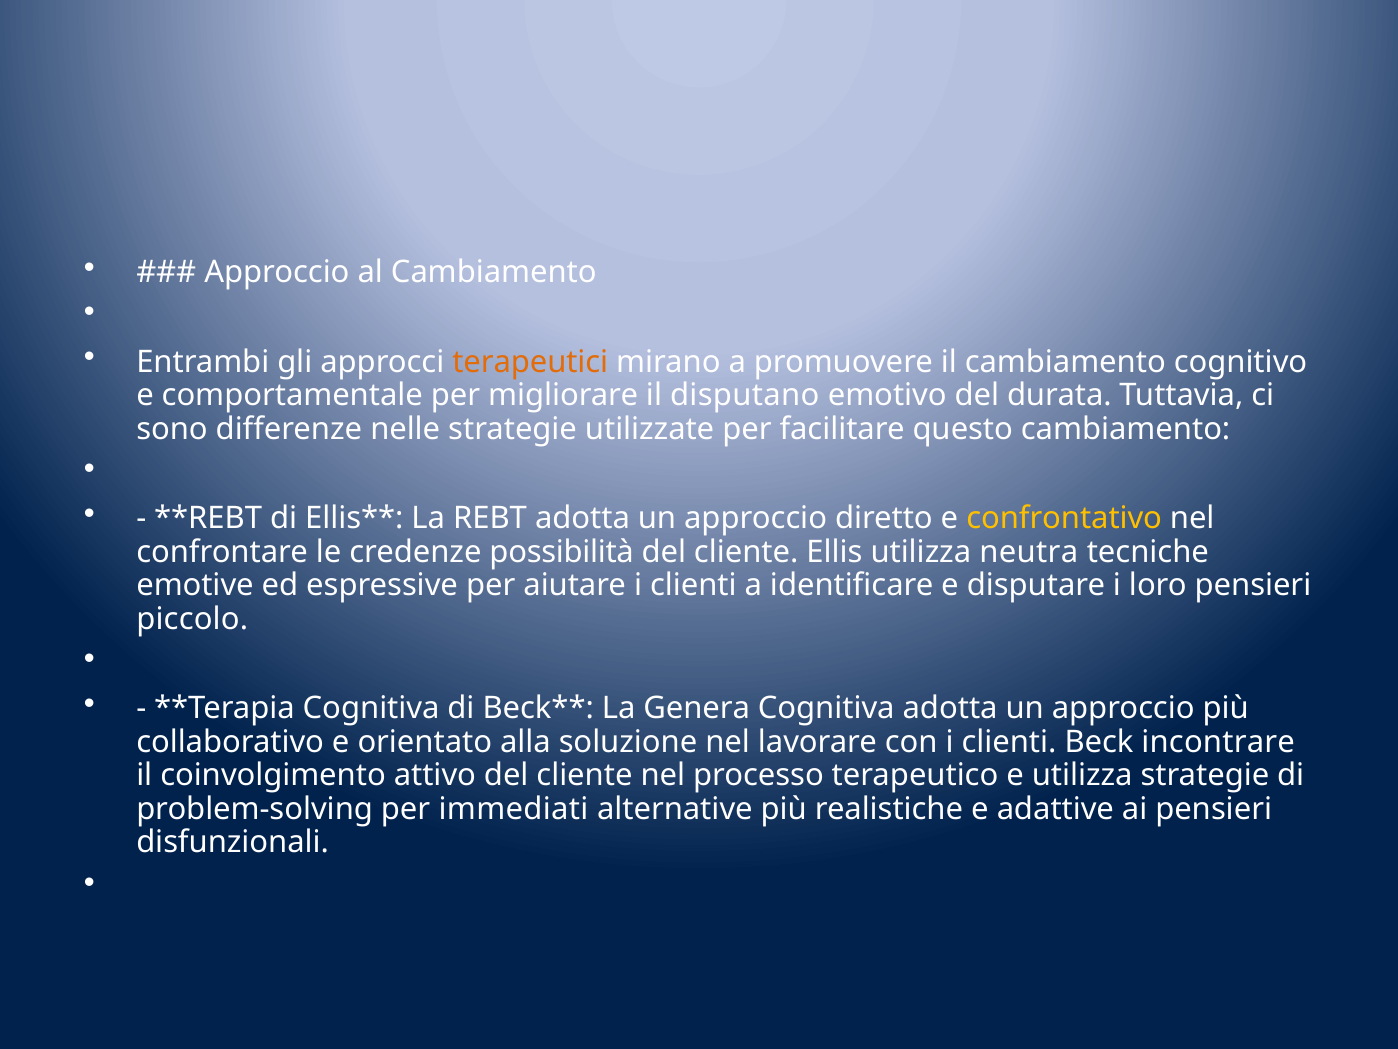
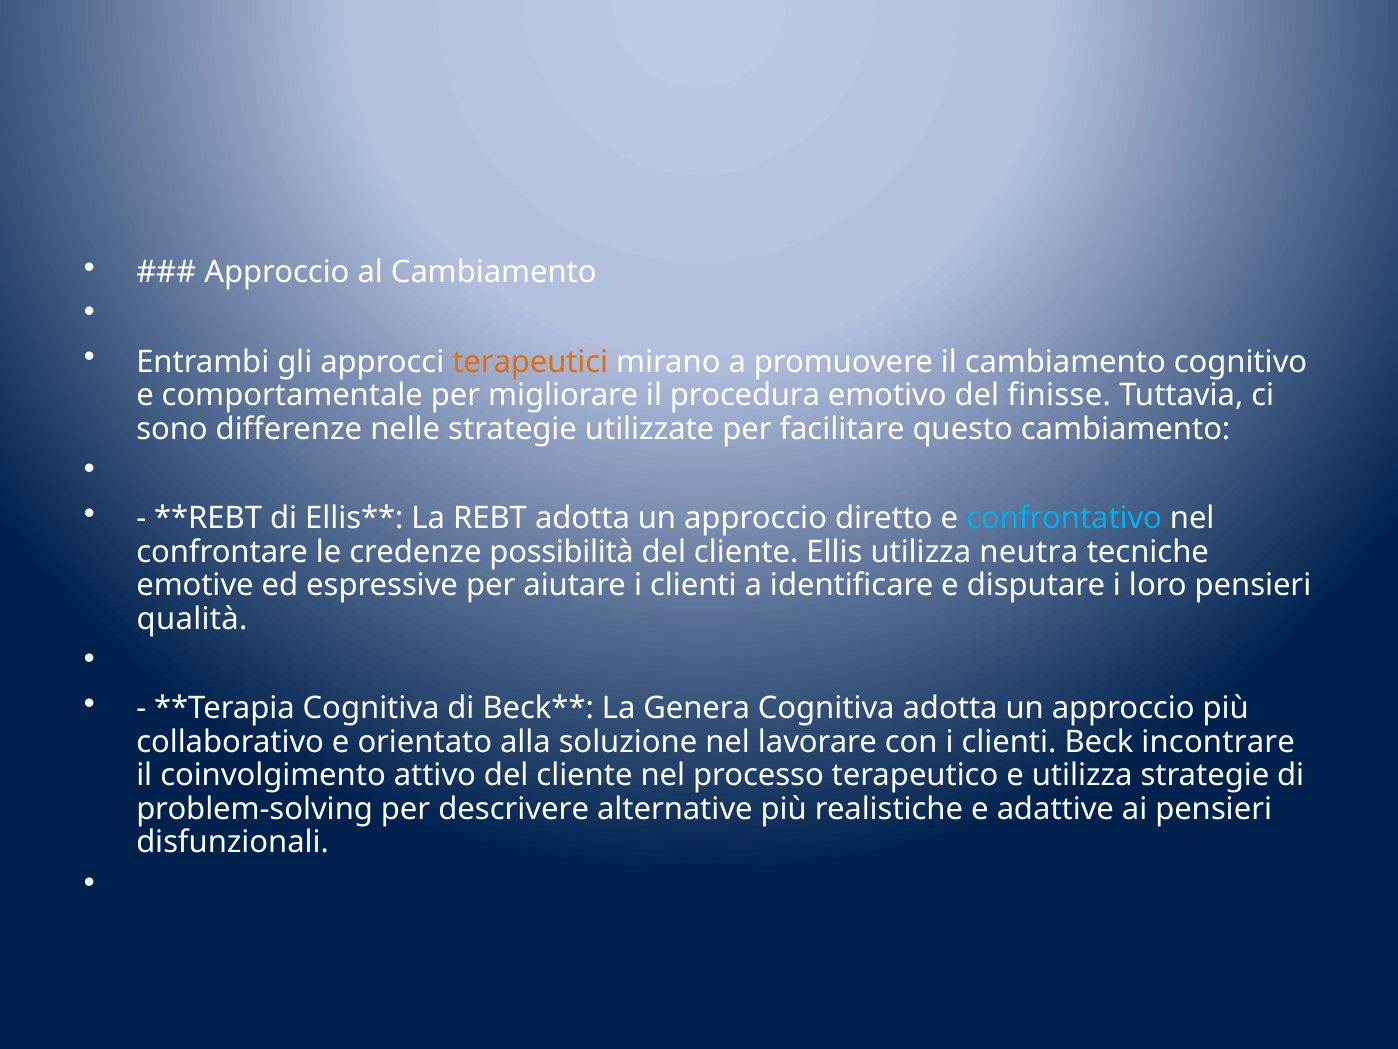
disputano: disputano -> procedura (745, 395)
durata: durata -> finisse (1059, 395)
confrontativo colour: yellow -> light blue (1064, 518)
piccolo: piccolo -> qualità (192, 619)
immediati: immediati -> descrivere (514, 809)
